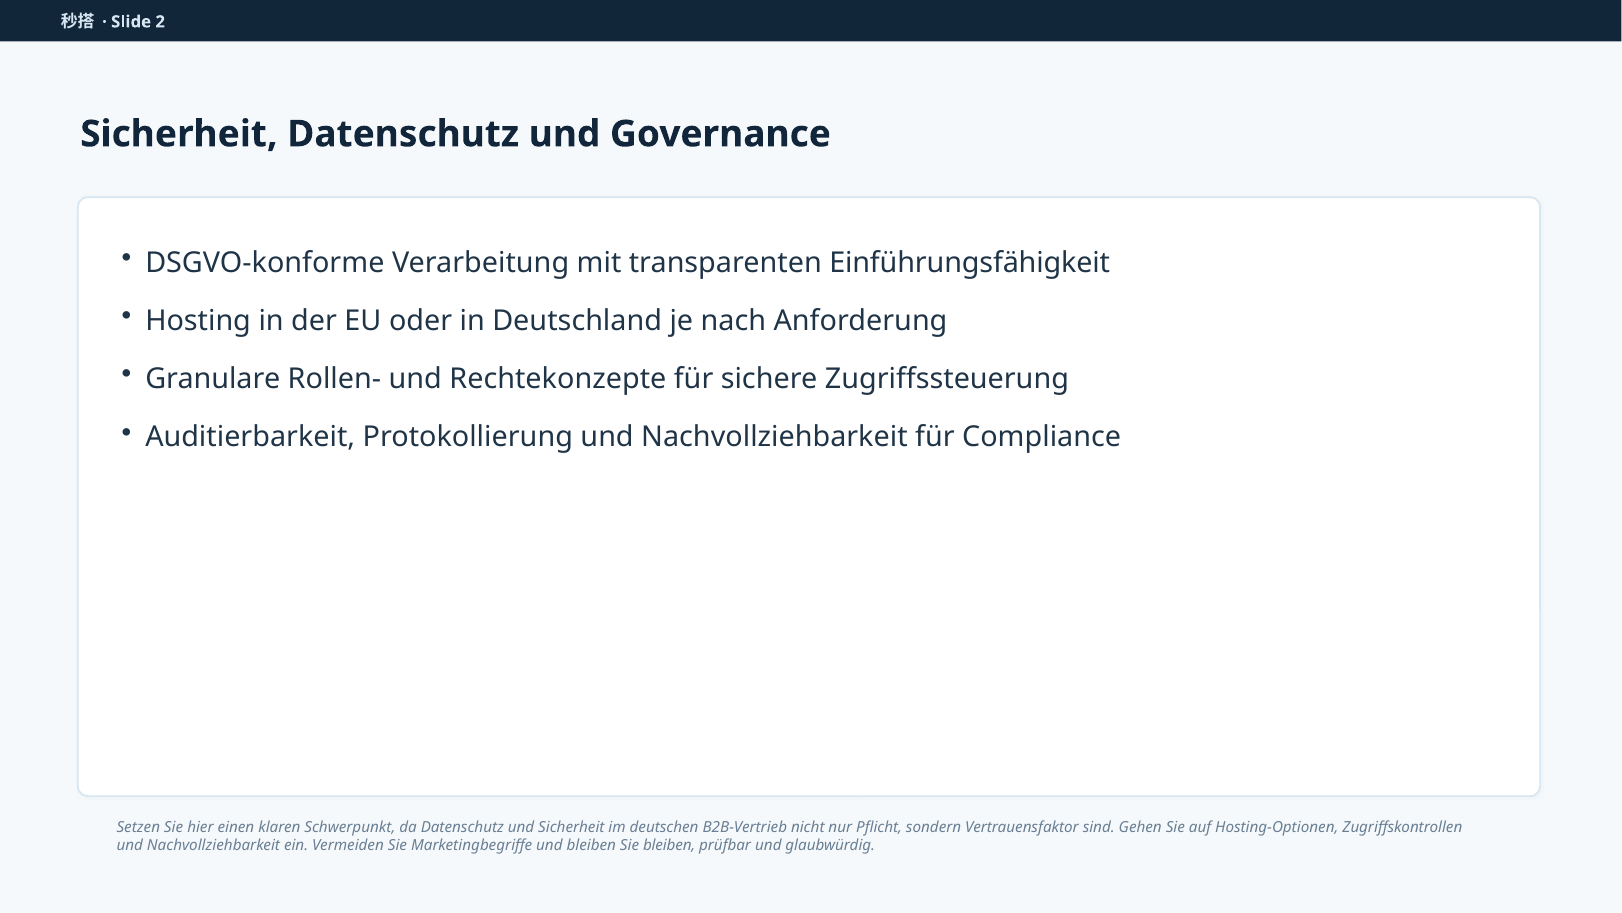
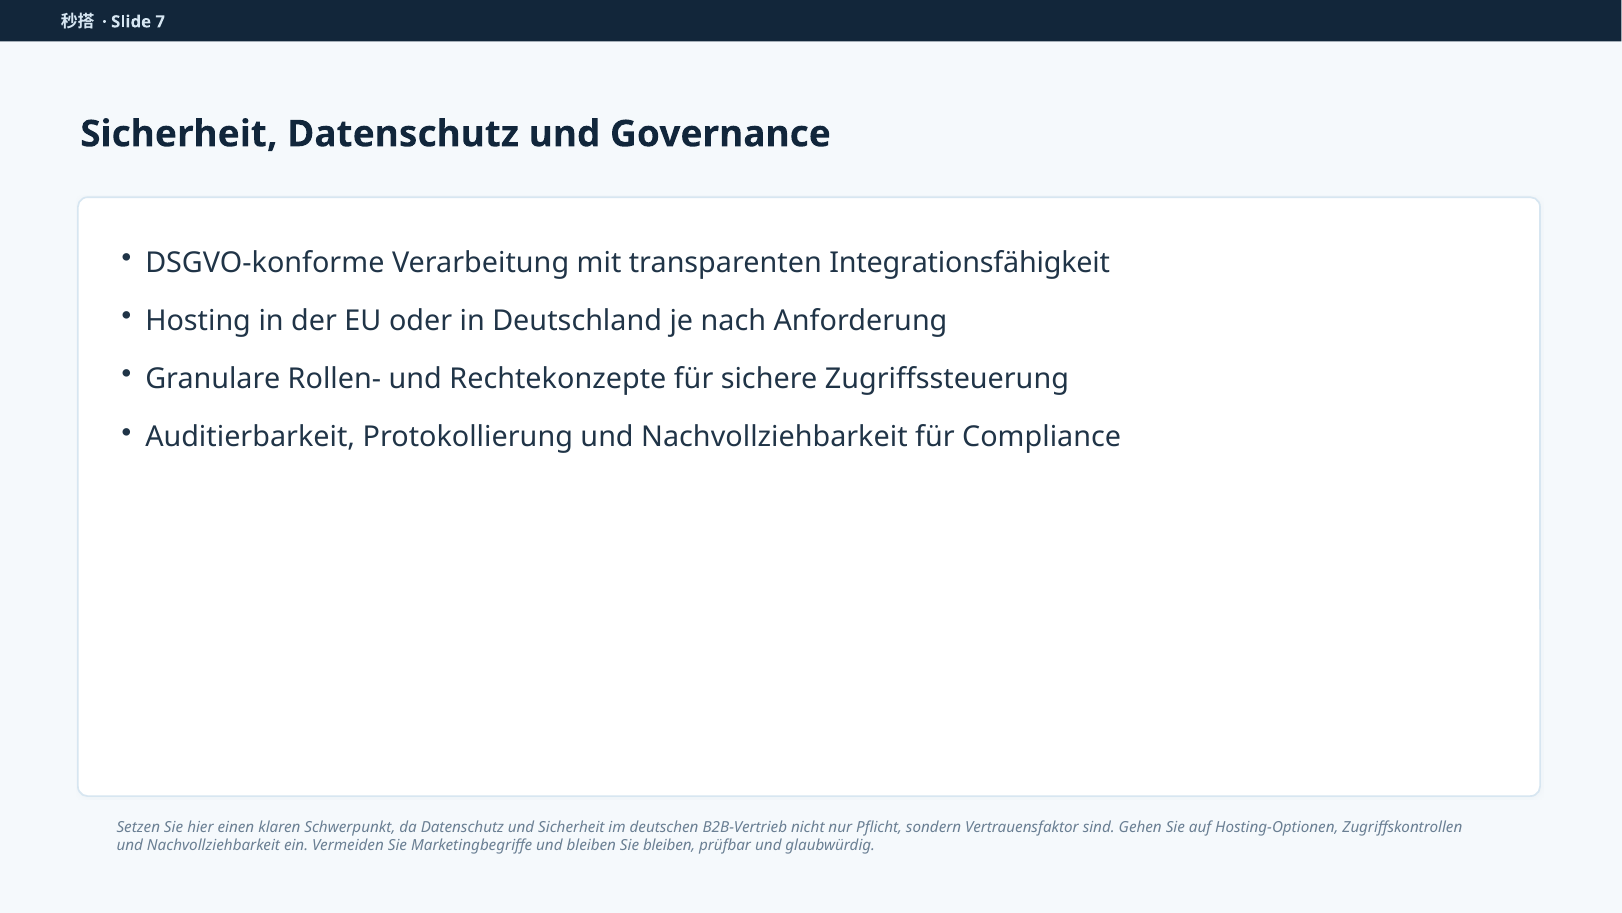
2: 2 -> 7 (160, 22)
Einführungsfähigkeit: Einführungsfähigkeit -> Integrationsfähigkeit (970, 263)
